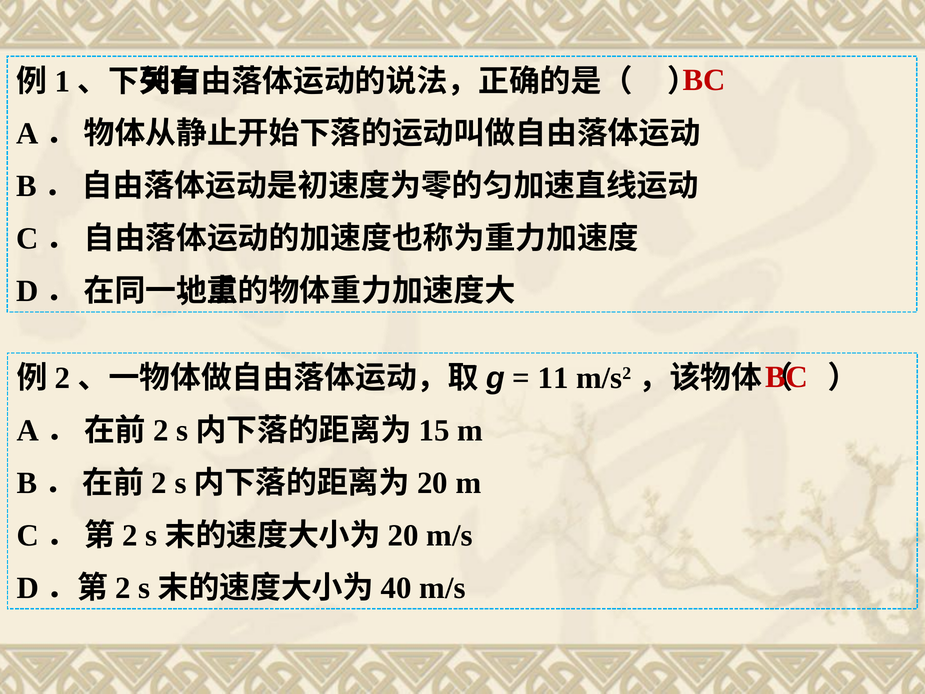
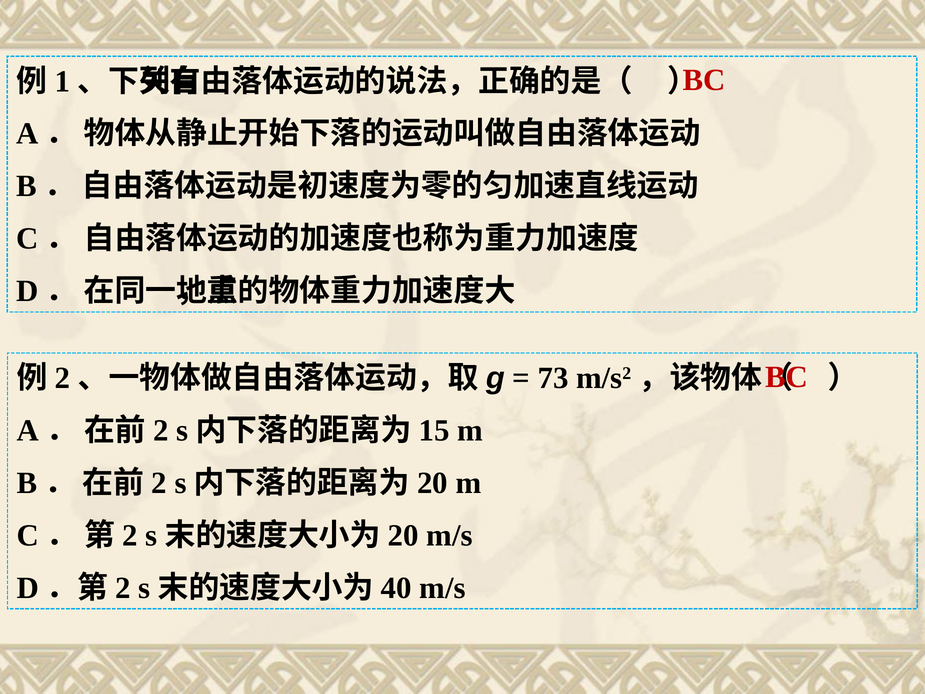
11: 11 -> 73 (553, 378)
